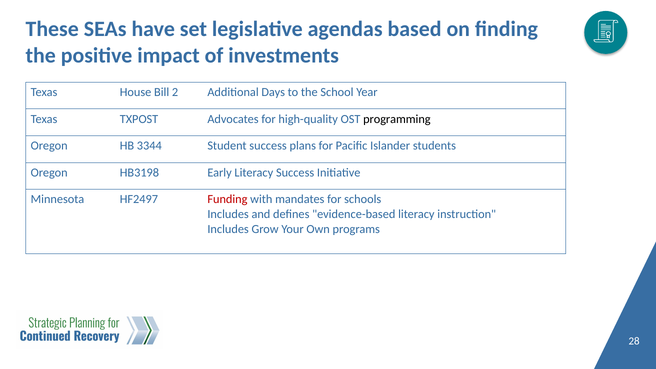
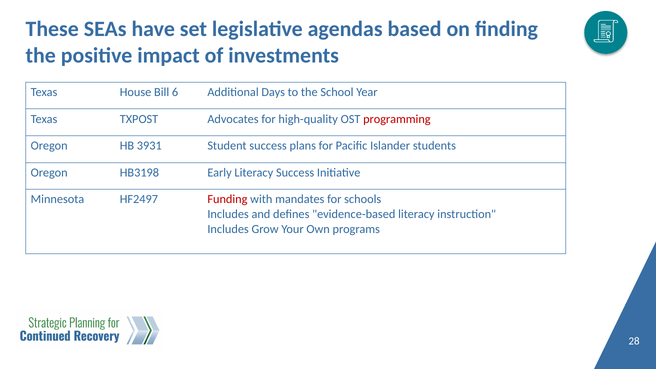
2: 2 -> 6 (175, 92)
programming colour: black -> red (397, 119)
3344: 3344 -> 3931 (149, 146)
